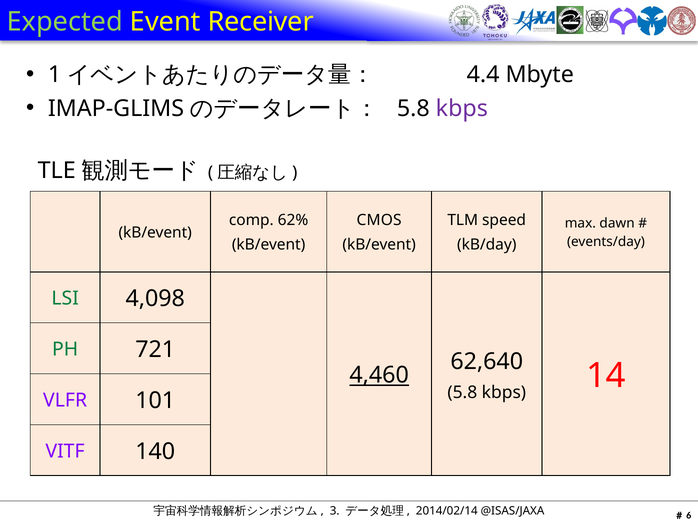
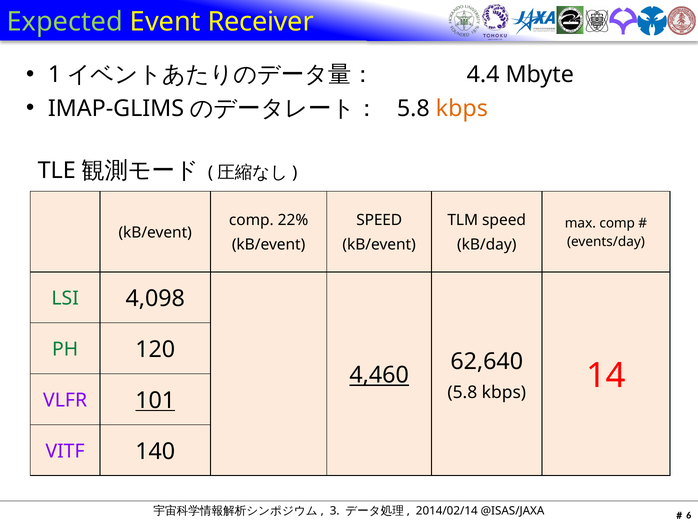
kbps colour: purple -> orange (462, 109)
62%: 62% -> 22% (293, 221)
CMOS: CMOS -> SPEED (379, 221)
max dawn: dawn -> comp (617, 223)
721: 721 -> 120 (155, 350)
101 underline: none -> present (155, 401)
